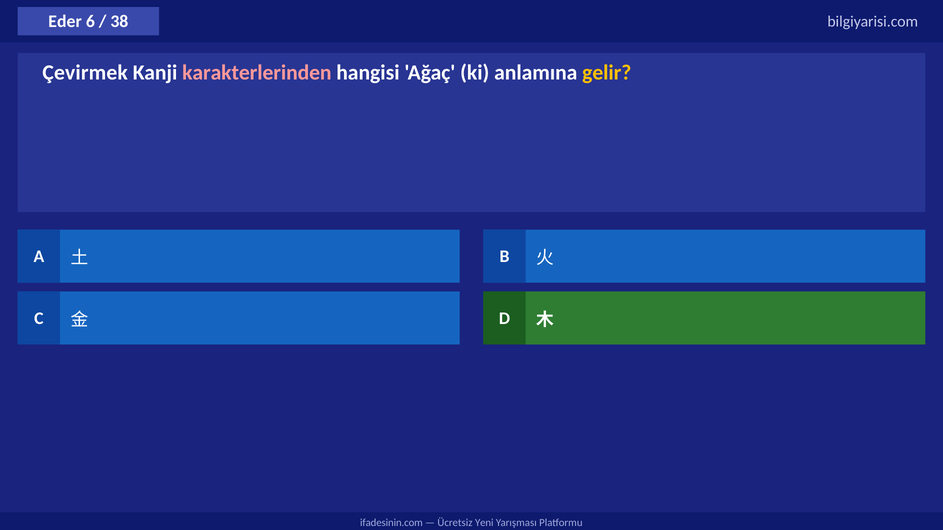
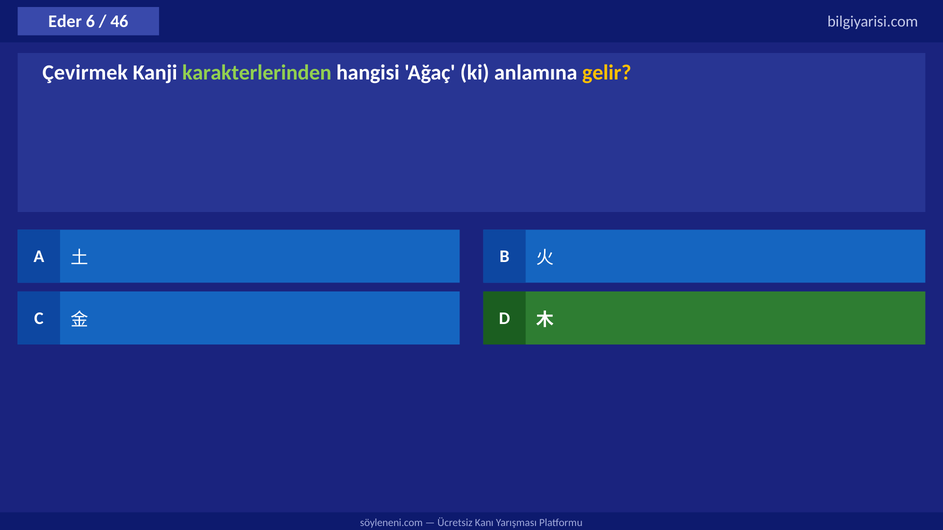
38: 38 -> 46 (119, 22)
karakterlerinden colour: pink -> light green (257, 73)
ifadesinin.com: ifadesinin.com -> söyleneni.com (391, 523)
Yeni: Yeni -> Kanı (484, 523)
